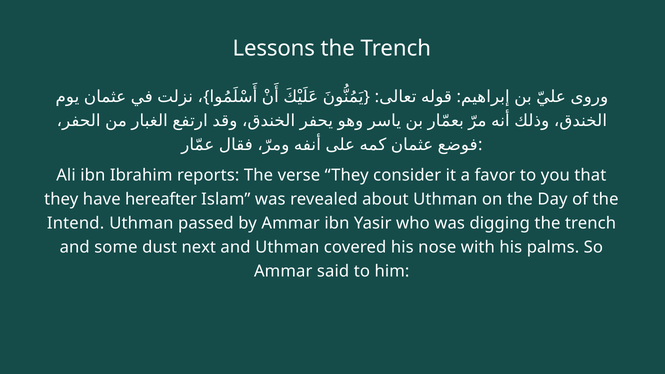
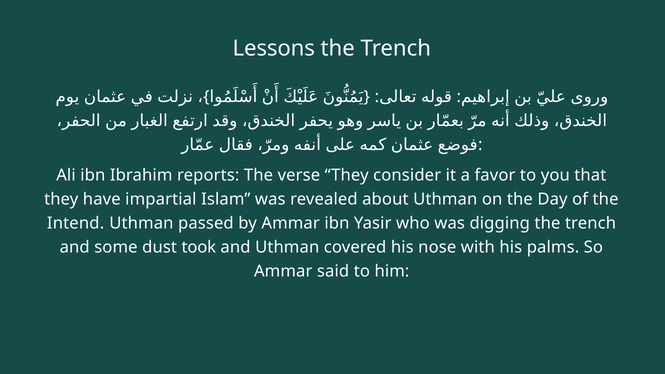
hereafter: hereafter -> impartial (161, 199)
next: next -> took (199, 247)
